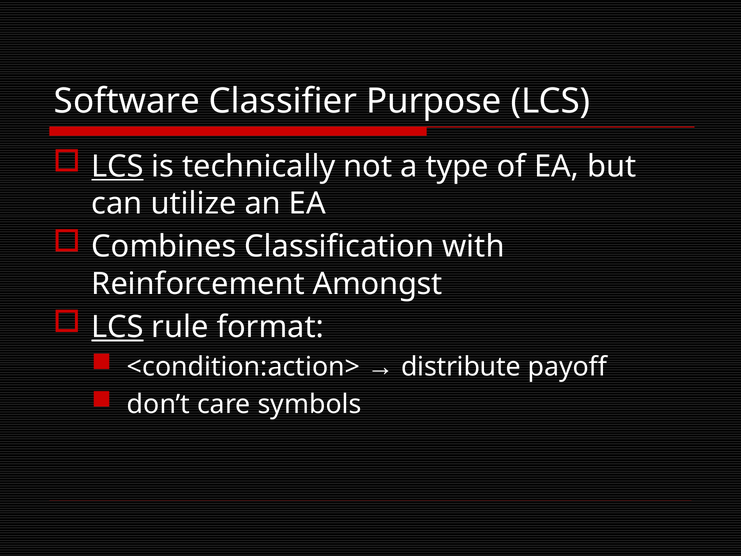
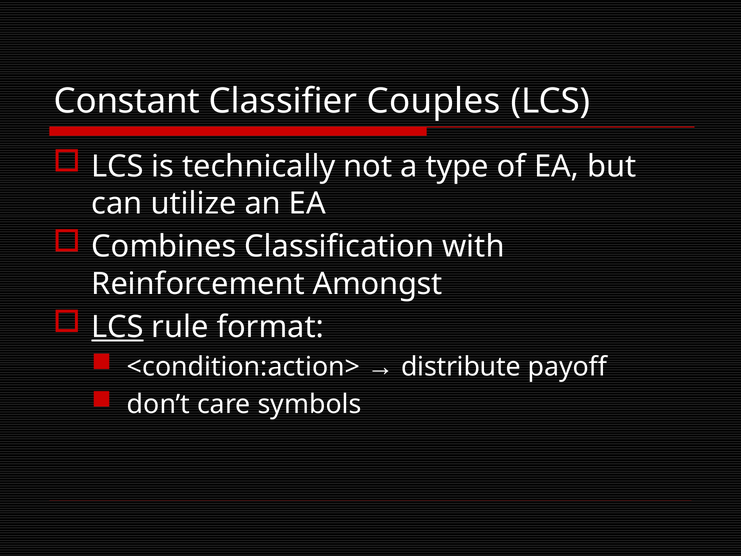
Software: Software -> Constant (127, 101)
Purpose: Purpose -> Couples (434, 101)
LCS underline: present -> none (118, 166)
